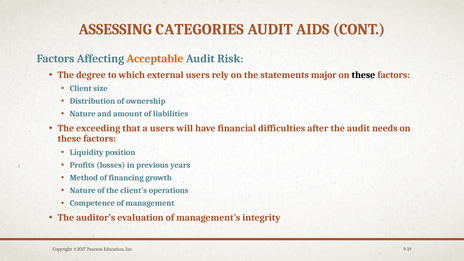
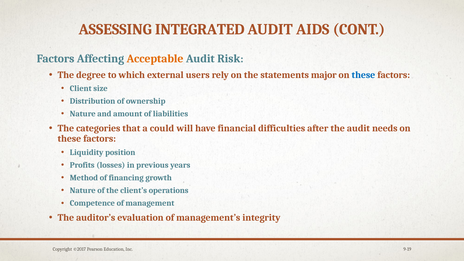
CATEGORIES: CATEGORIES -> INTEGRATED (200, 29)
these colour: black -> blue (363, 75)
exceeding: exceeding -> categories (98, 128)
a users: users -> could (162, 128)
